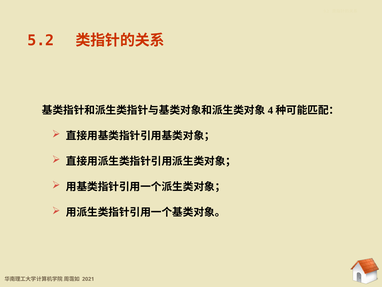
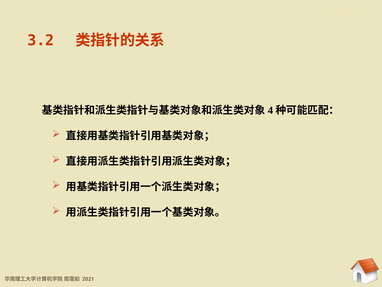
5.2: 5.2 -> 3.2 (41, 40)
